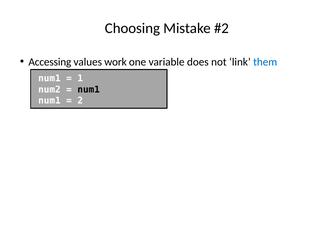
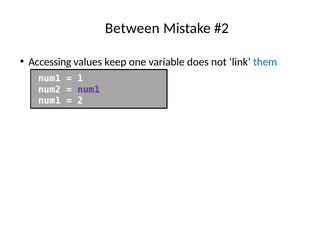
Choosing: Choosing -> Between (132, 28)
work: work -> keep (115, 62)
num1 colour: black -> purple (89, 90)
